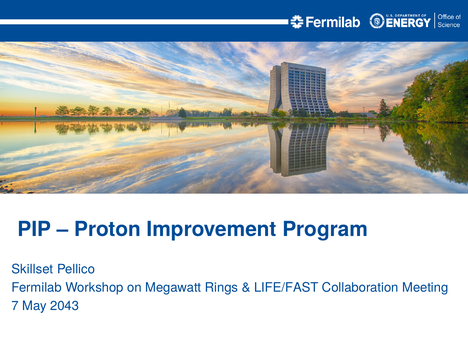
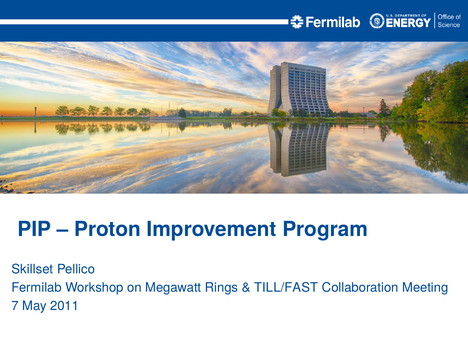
LIFE/FAST: LIFE/FAST -> TILL/FAST (286, 288)
2043: 2043 -> 2011 (65, 306)
